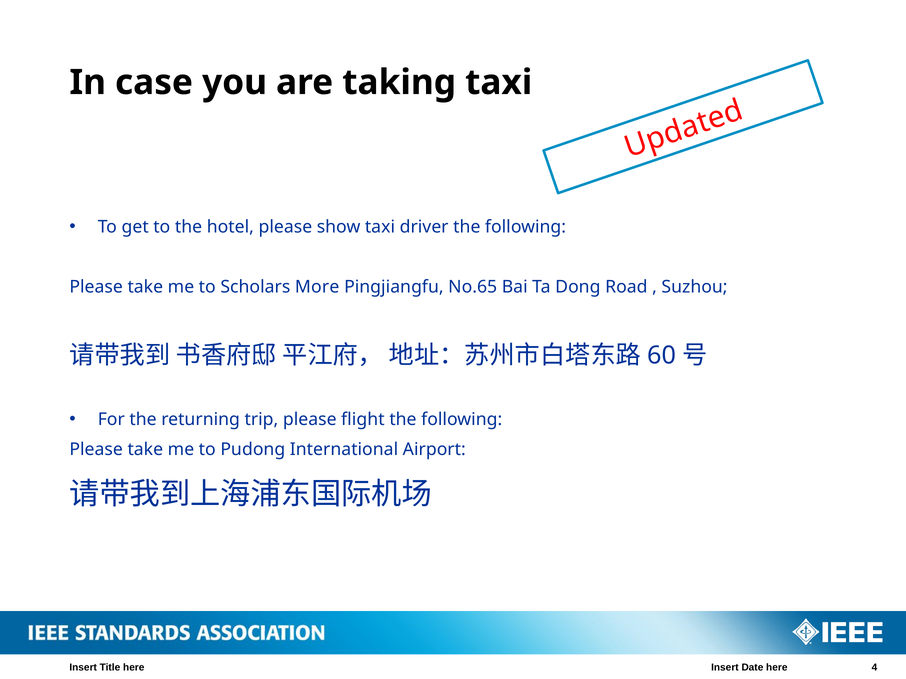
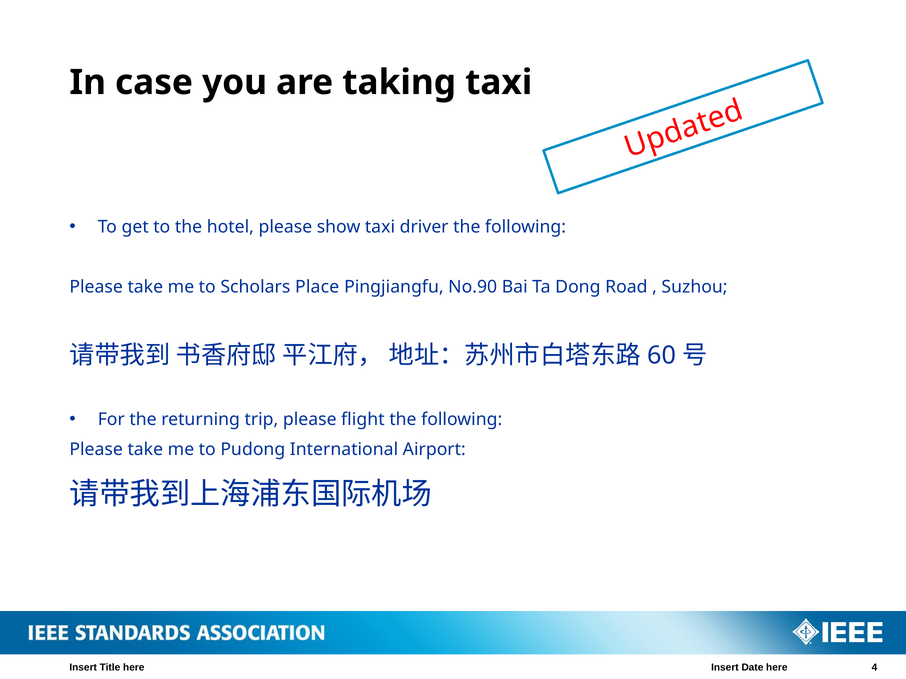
More: More -> Place (317, 287)
No.65: No.65 -> No.90 (473, 287)
